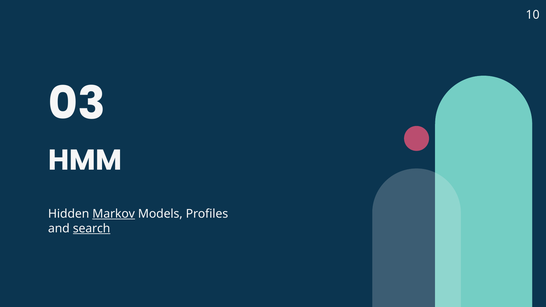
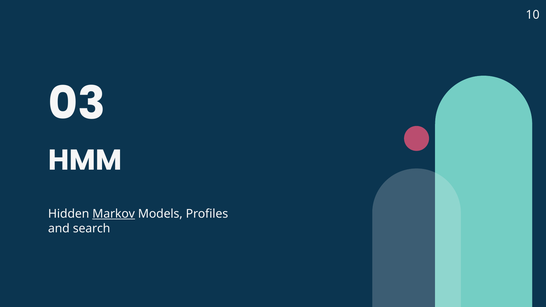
search underline: present -> none (92, 229)
